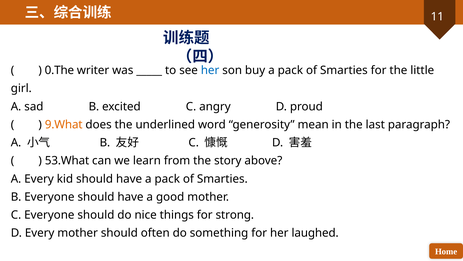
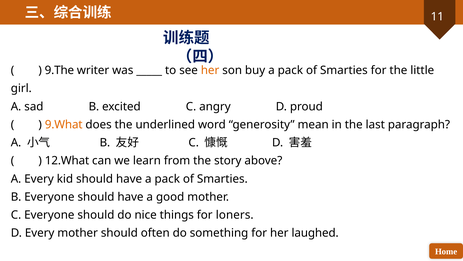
0.The: 0.The -> 9.The (59, 70)
her colour: blue -> orange (210, 70)
53.What: 53.What -> 12.What (67, 160)
strong: strong -> loners (235, 215)
